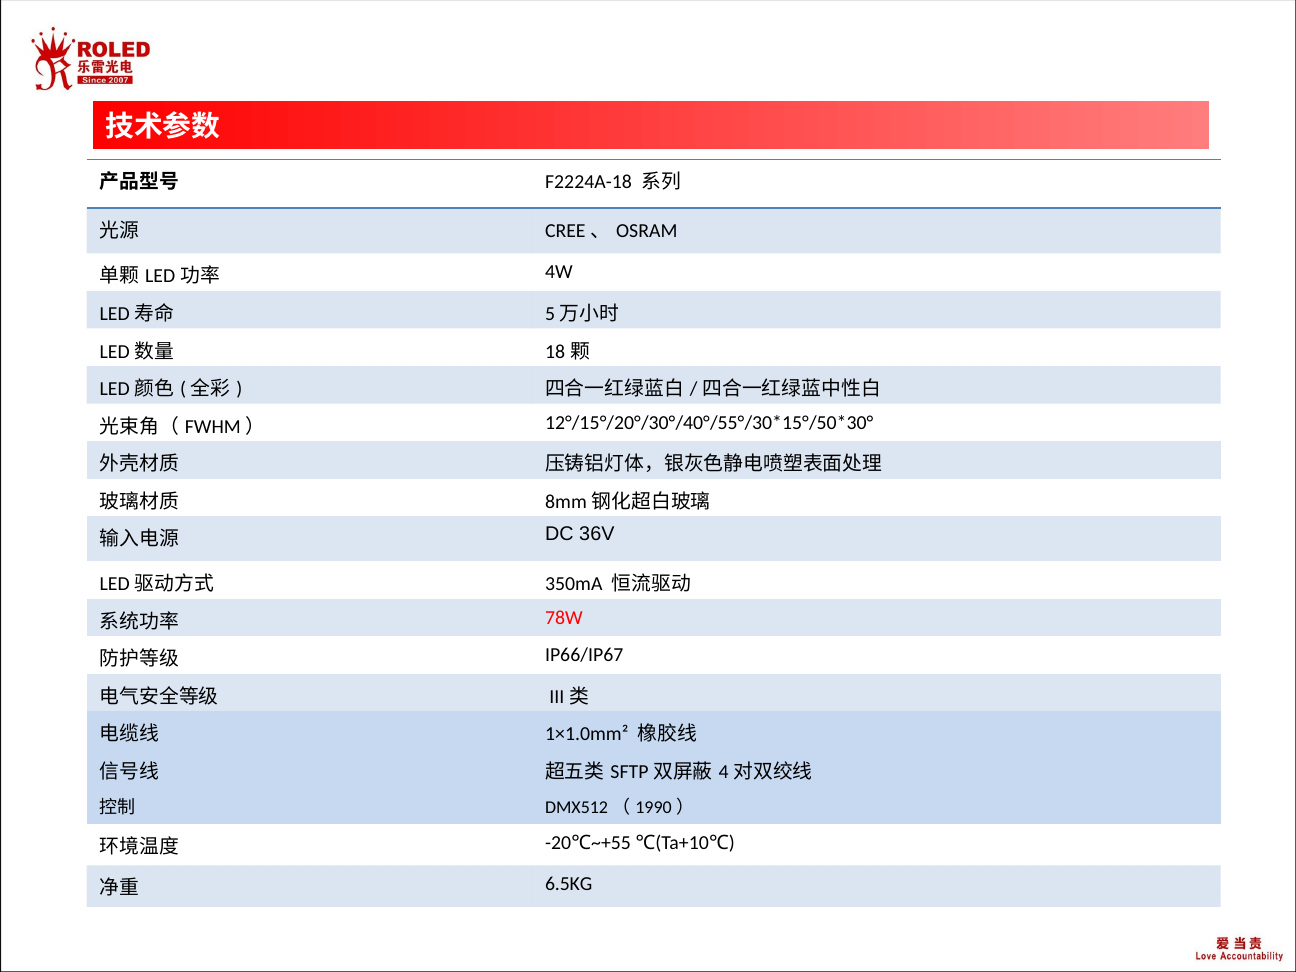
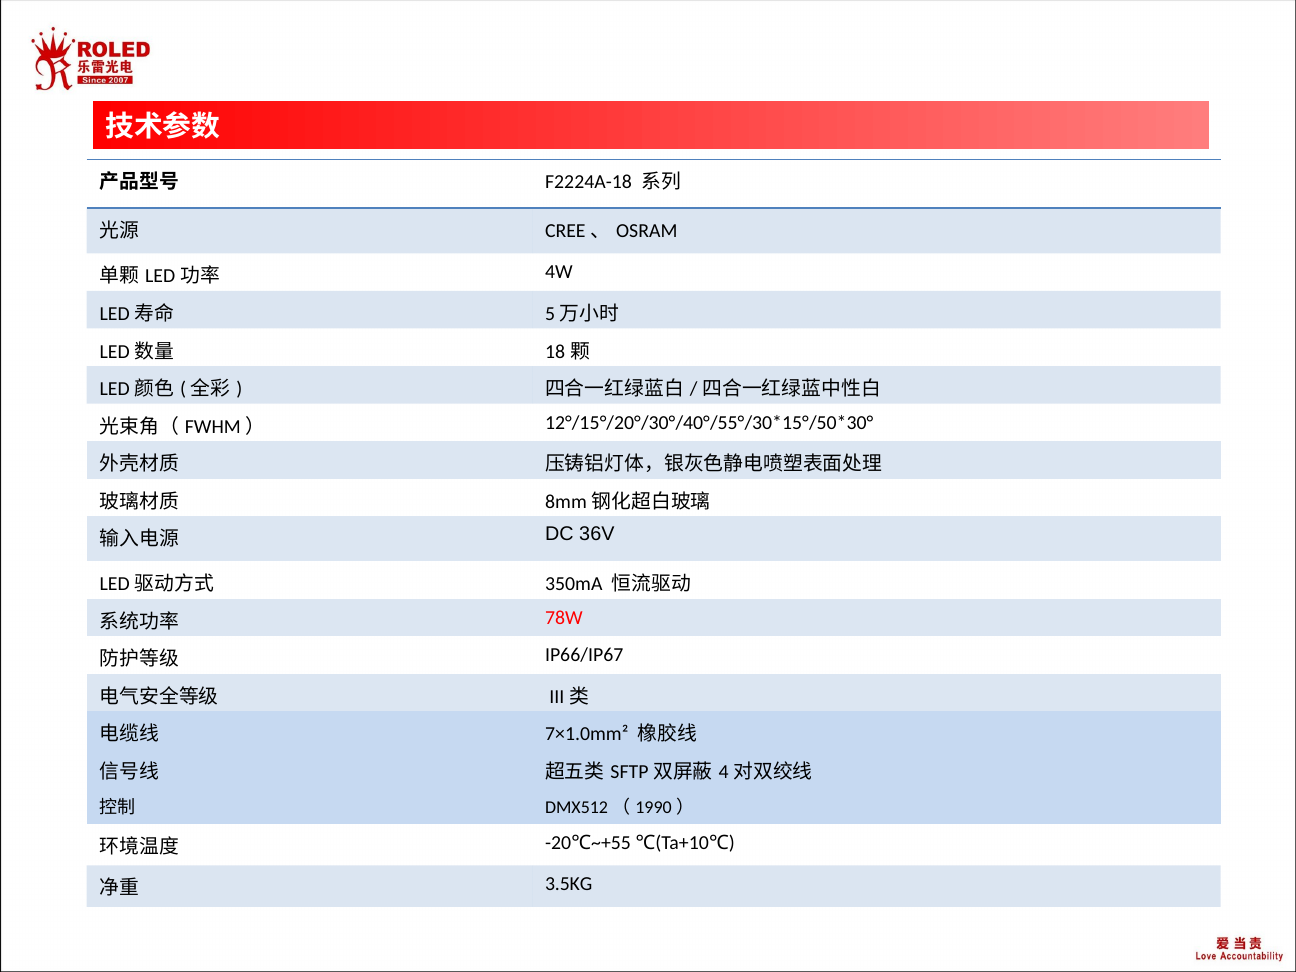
1×1.0mm²: 1×1.0mm² -> 7×1.0mm² (587, 734)
6.5KG: 6.5KG -> 3.5KG (569, 884)
